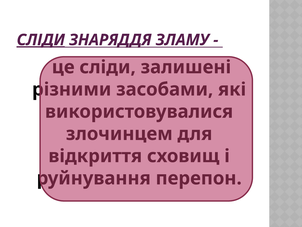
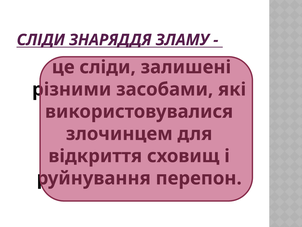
СЛІДИ underline: present -> none (41, 40)
